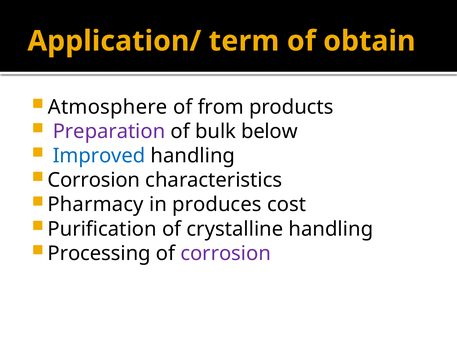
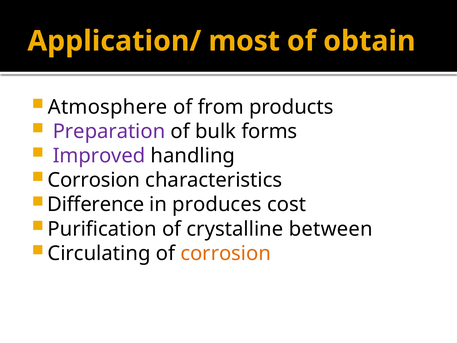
term: term -> most (244, 41)
below: below -> forms (269, 131)
Improved colour: blue -> purple (99, 156)
Pharmacy: Pharmacy -> Difference (96, 204)
crystalline handling: handling -> between (331, 229)
Processing: Processing -> Circulating (99, 253)
corrosion colour: purple -> orange (226, 253)
